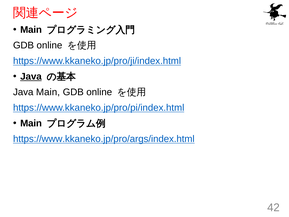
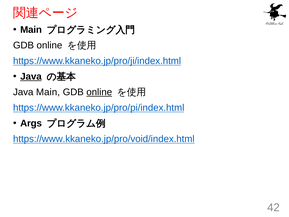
online underline: none -> present (99, 92)
Main: Main -> Args (31, 123)
https://www.kkaneko.jp/pro/args/index.html: https://www.kkaneko.jp/pro/args/index.html -> https://www.kkaneko.jp/pro/void/index.html (104, 139)
